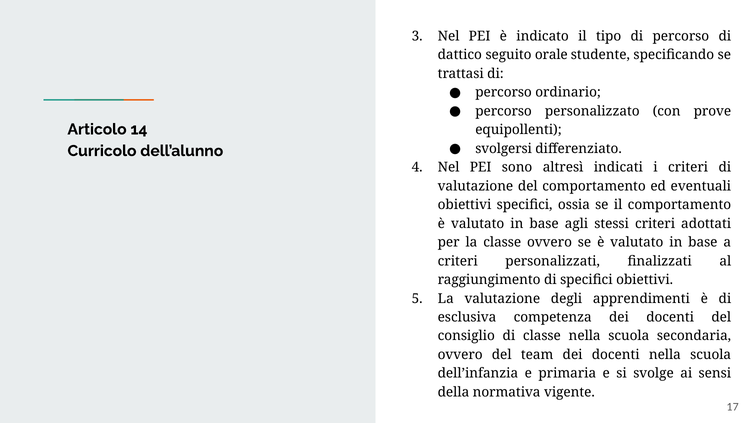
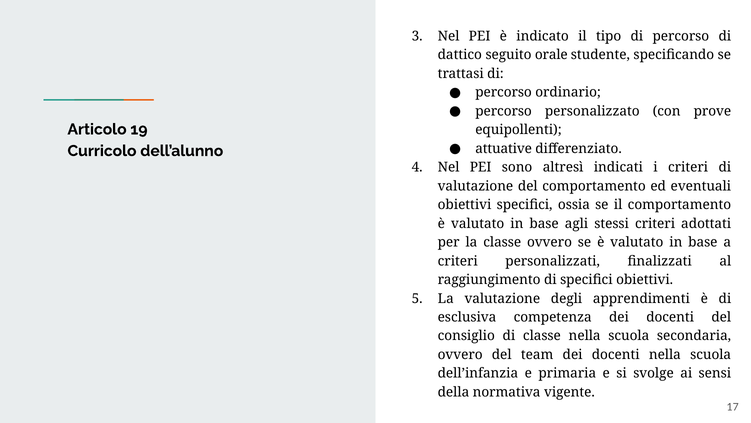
14: 14 -> 19 (139, 129)
svolgersi: svolgersi -> attuative (504, 148)
